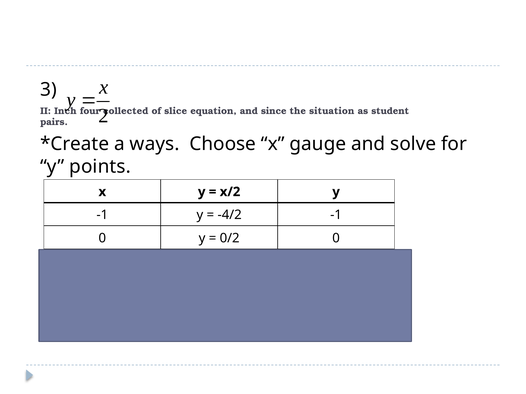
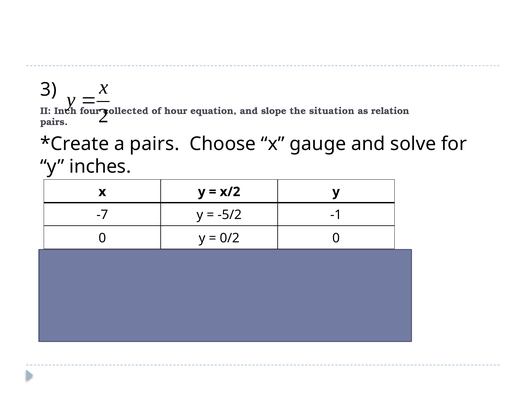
slice: slice -> hour (176, 111)
since: since -> slope (274, 111)
student: student -> relation (390, 111)
a ways: ways -> pairs (155, 144)
points: points -> inches (100, 167)
-1: -1 -> -7 (102, 215)
-4/2: -4/2 -> -5/2 (230, 215)
